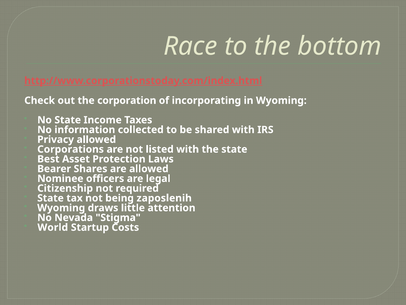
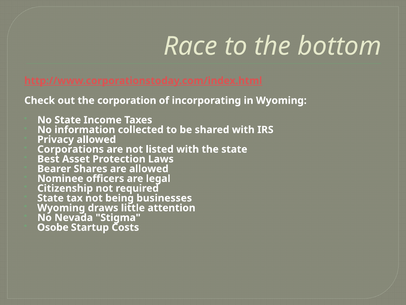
zaposlenih: zaposlenih -> businesses (164, 198)
World: World -> Osobe (53, 227)
